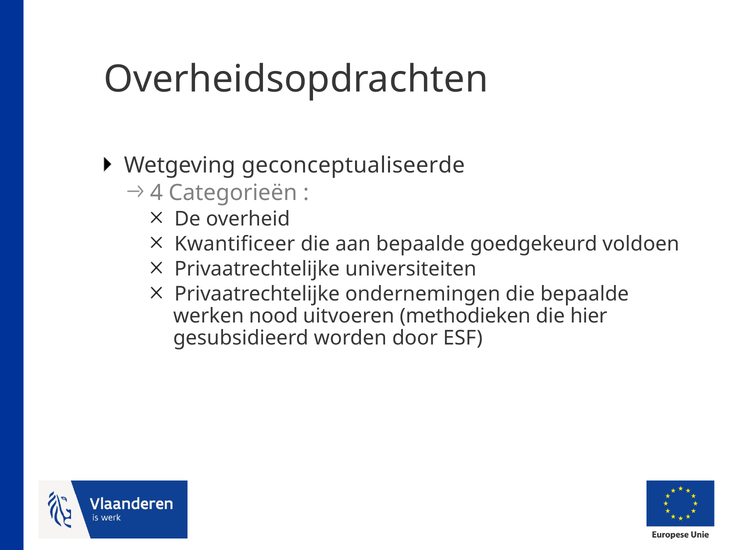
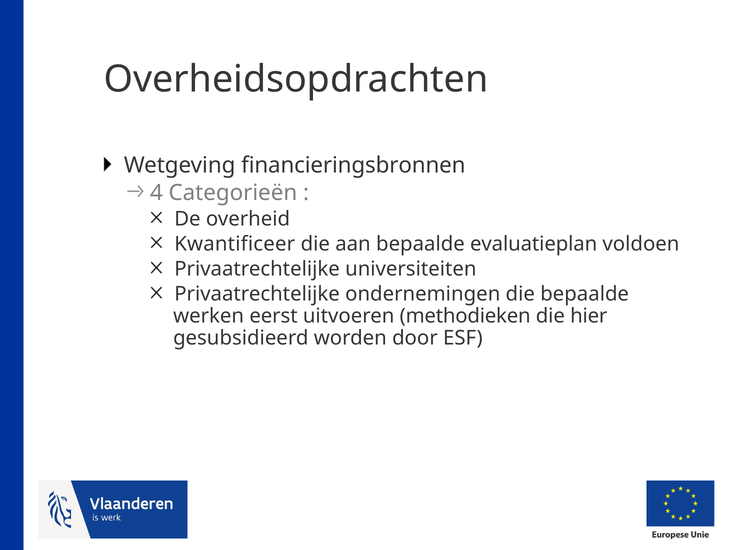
geconceptualiseerde: geconceptualiseerde -> financieringsbronnen (353, 165)
goedgekeurd: goedgekeurd -> evaluatieplan (534, 244)
nood: nood -> eerst (273, 316)
